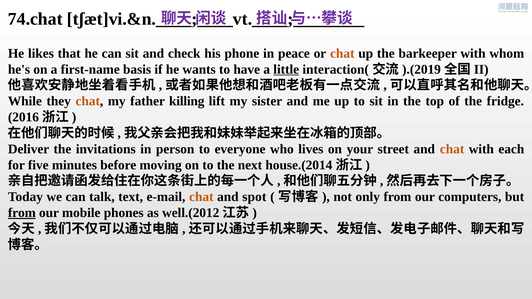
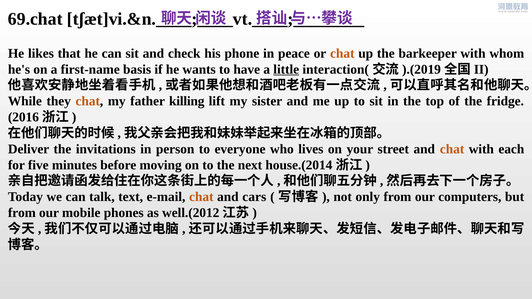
74.chat: 74.chat -> 69.chat (35, 19)
spot: spot -> cars (254, 197)
from underline: present -> none (22, 213)
